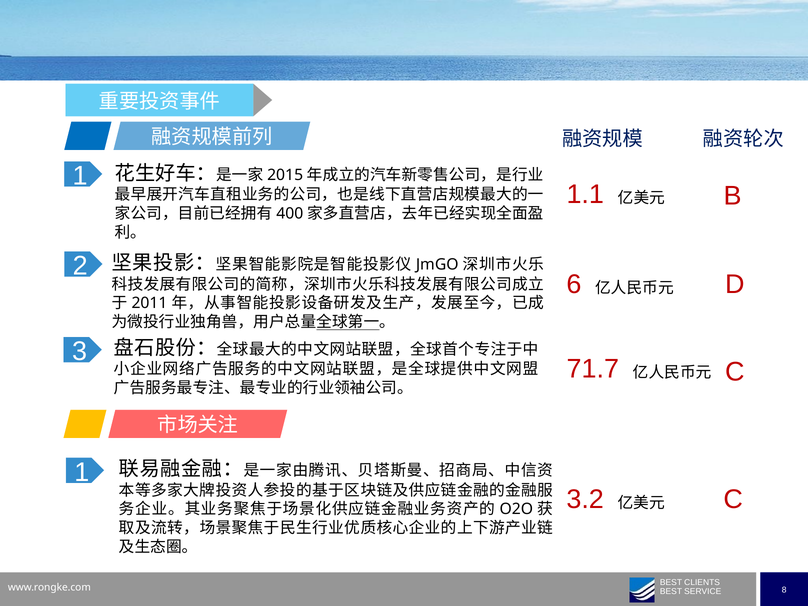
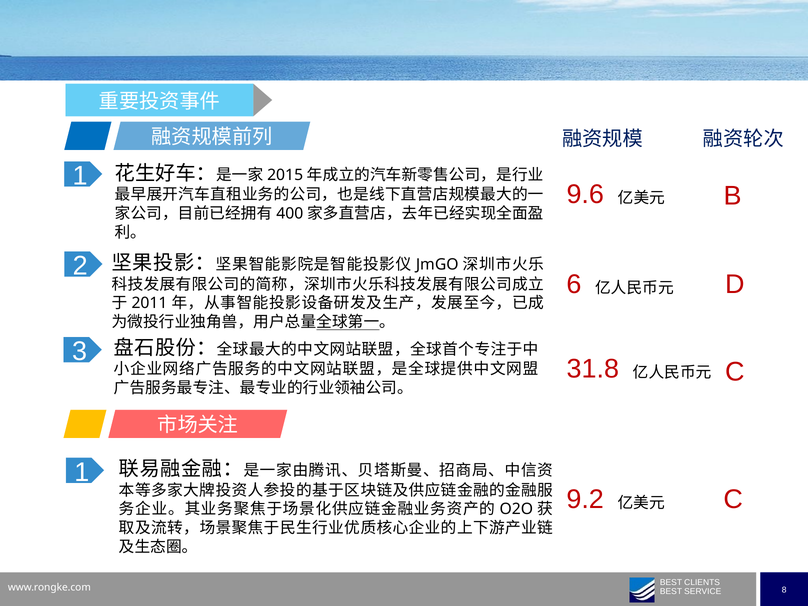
1.1: 1.1 -> 9.6 (585, 195)
71.7: 71.7 -> 31.8 (593, 369)
3.2: 3.2 -> 9.2 (585, 499)
